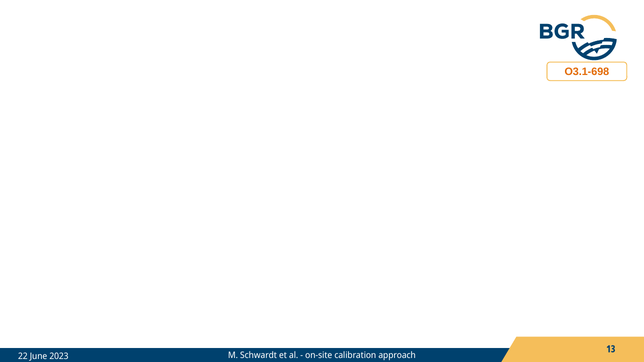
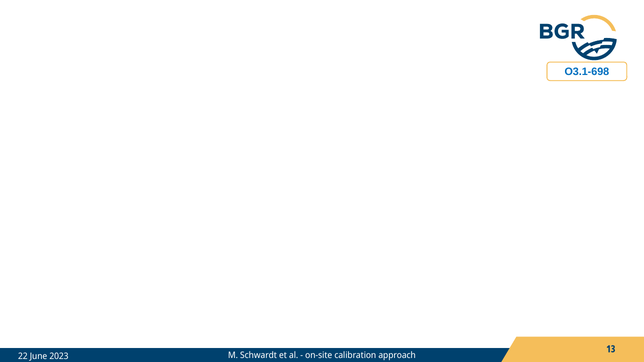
O3.1-698 colour: orange -> blue (587, 72)
